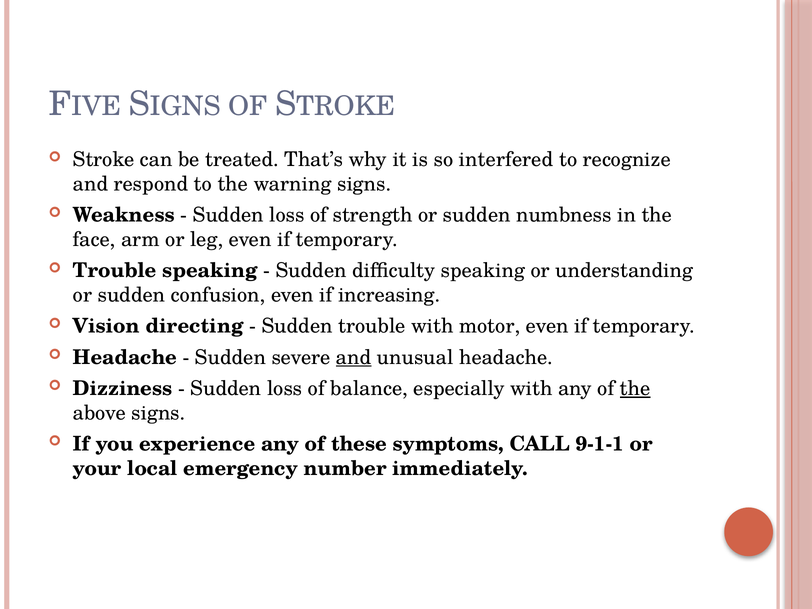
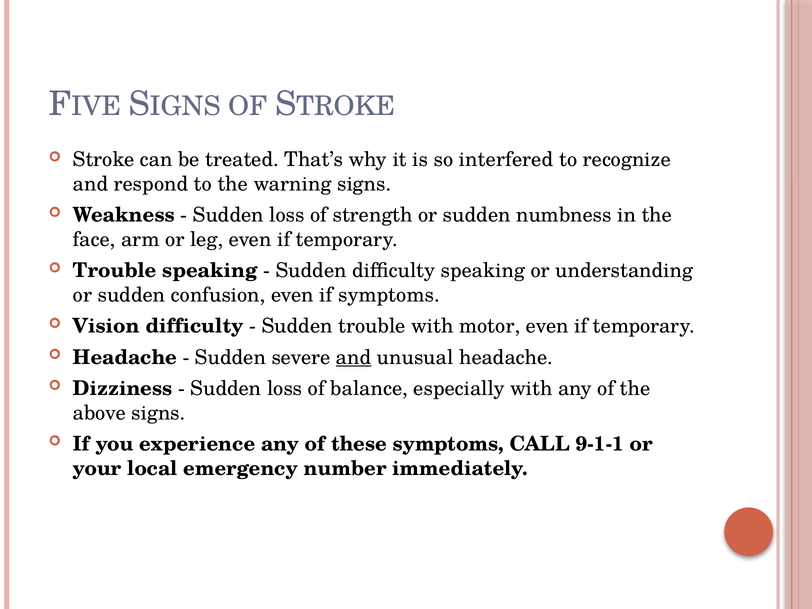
if increasing: increasing -> symptoms (389, 295)
Vision directing: directing -> difficulty (195, 326)
the underline: present -> none (635, 388)
